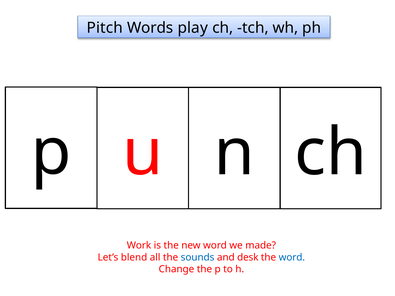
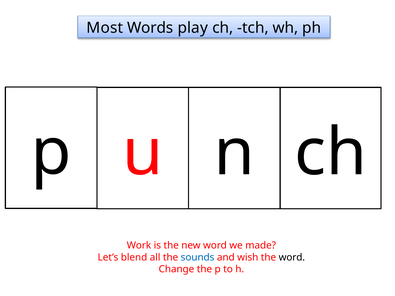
Pitch: Pitch -> Most (105, 28)
desk: desk -> wish (248, 258)
word colour: blue -> black (292, 258)
